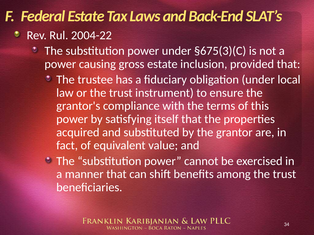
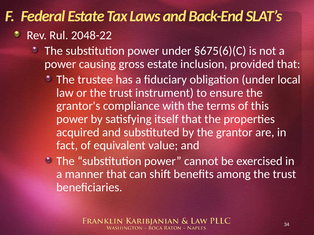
2004-22: 2004-22 -> 2048-22 (91, 35)
§675(3)(C: §675(3)(C -> §675(6)(C (220, 51)
